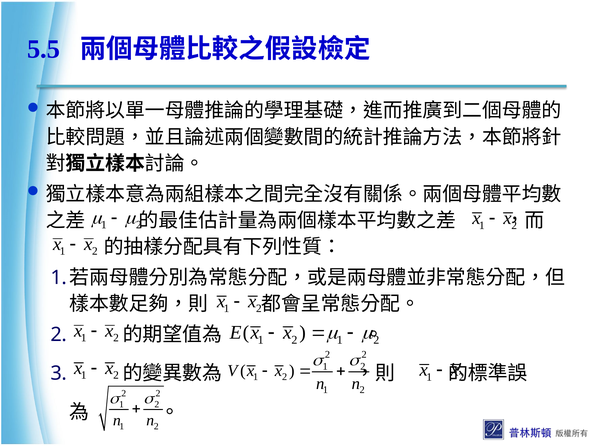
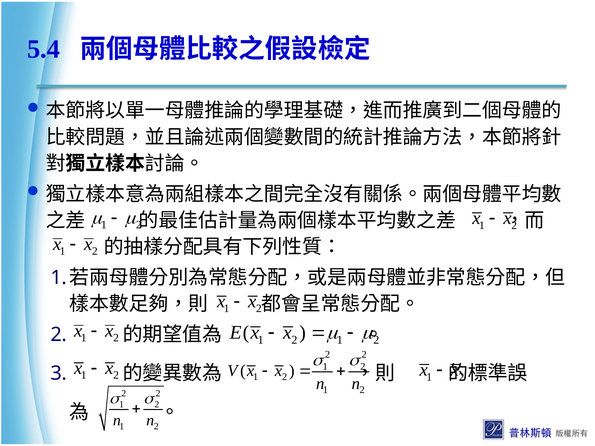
5.5: 5.5 -> 5.4 (44, 49)
